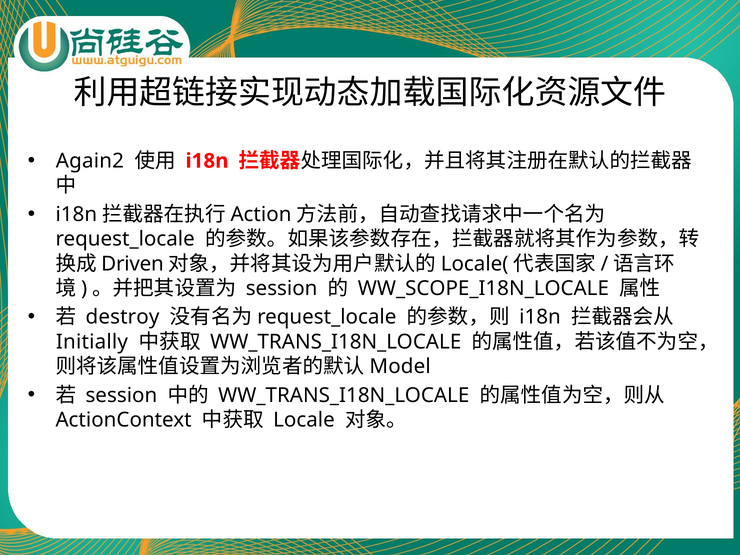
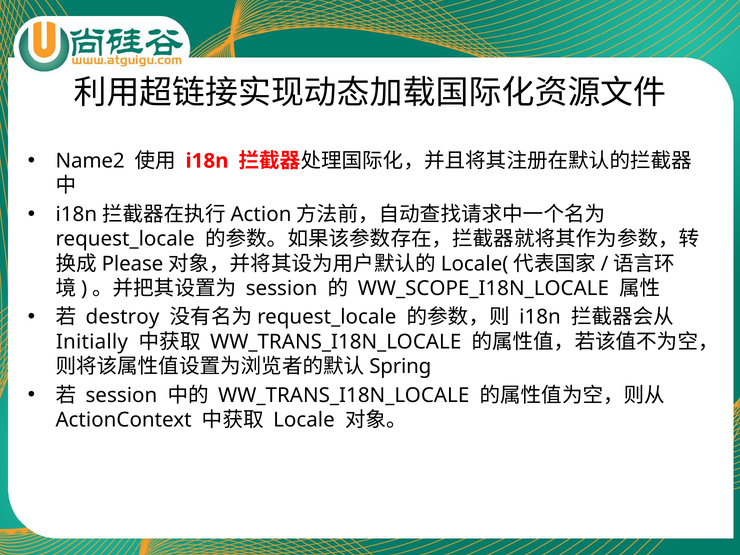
Again2: Again2 -> Name2 (90, 161)
Driven: Driven -> Please (132, 264)
Model: Model -> Spring (400, 367)
